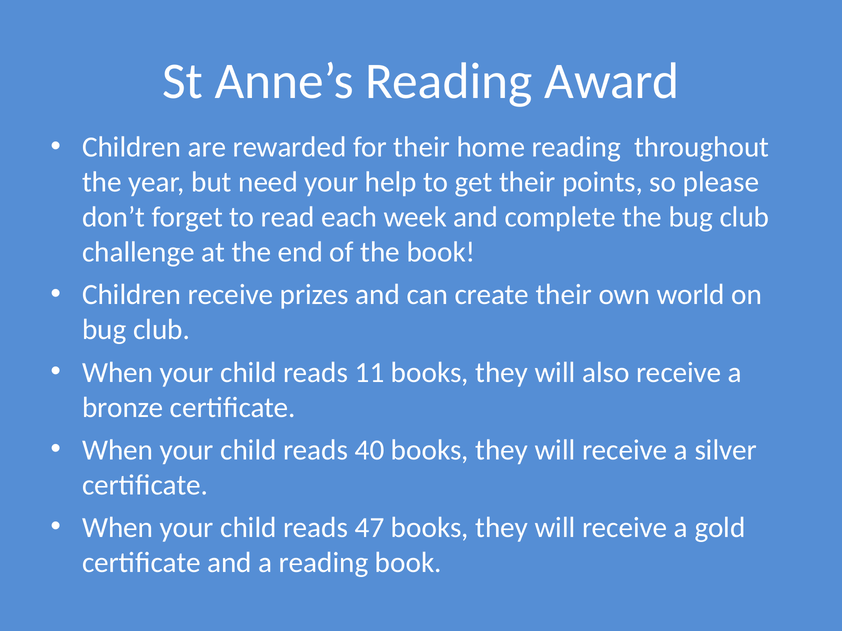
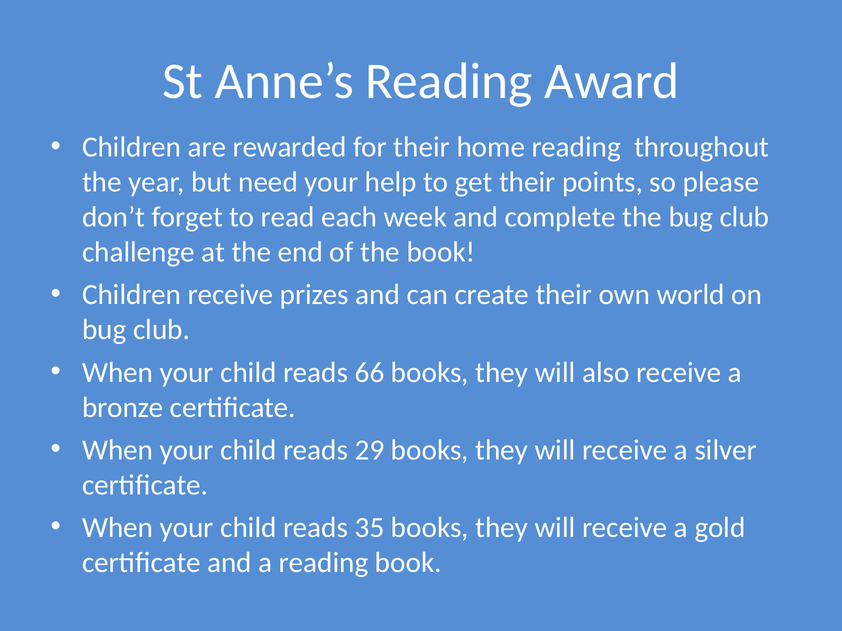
11: 11 -> 66 (370, 373)
40: 40 -> 29 (370, 450)
47: 47 -> 35 (370, 528)
